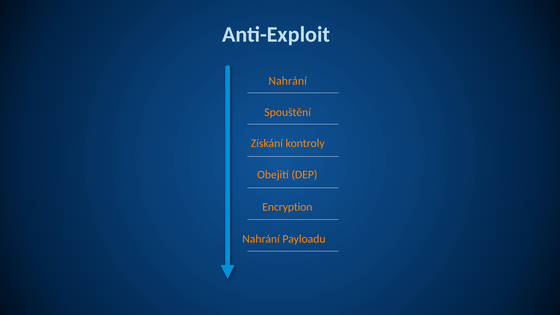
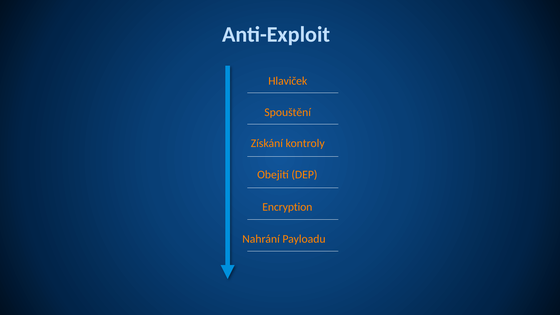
Nahrání: Nahrání -> Hlaviček (288, 81)
